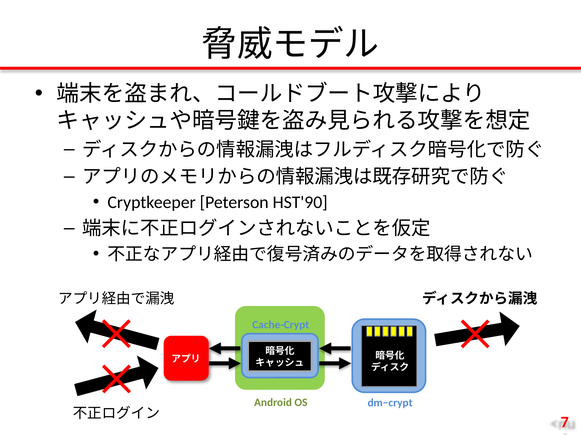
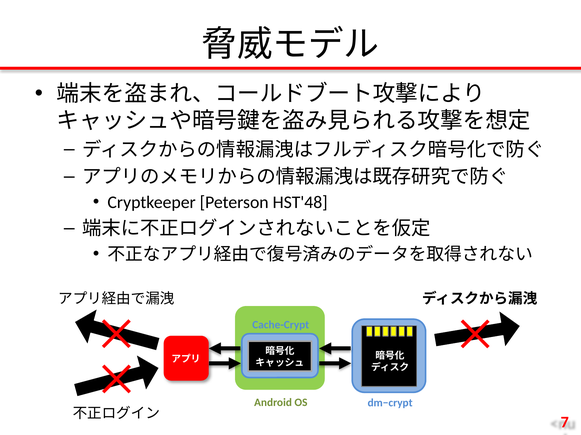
HST'90: HST'90 -> HST'48 (300, 203)
